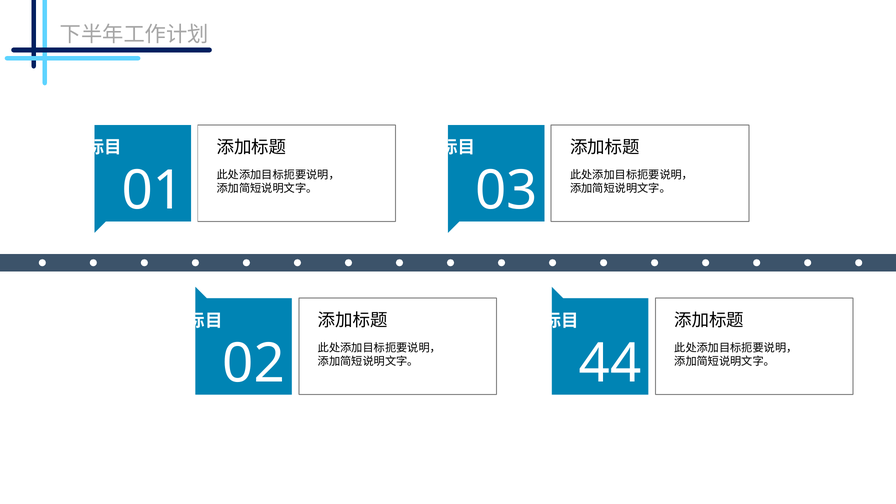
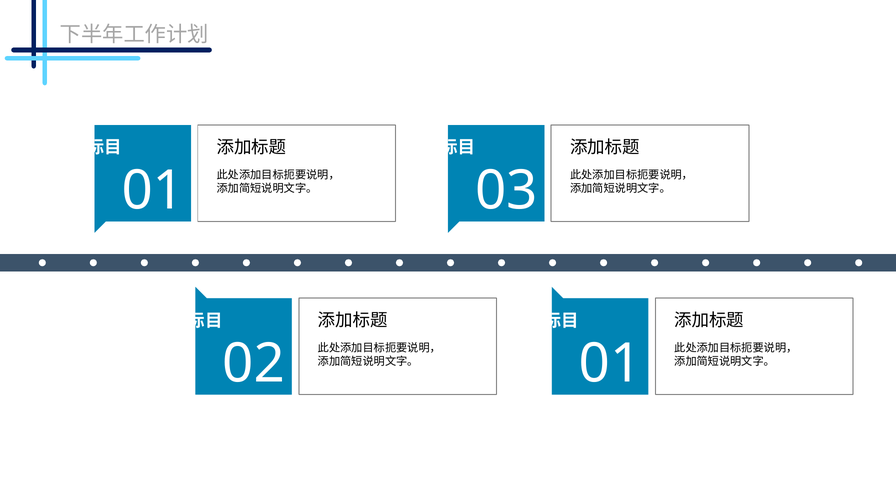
44: 44 -> 01 (610, 364)
